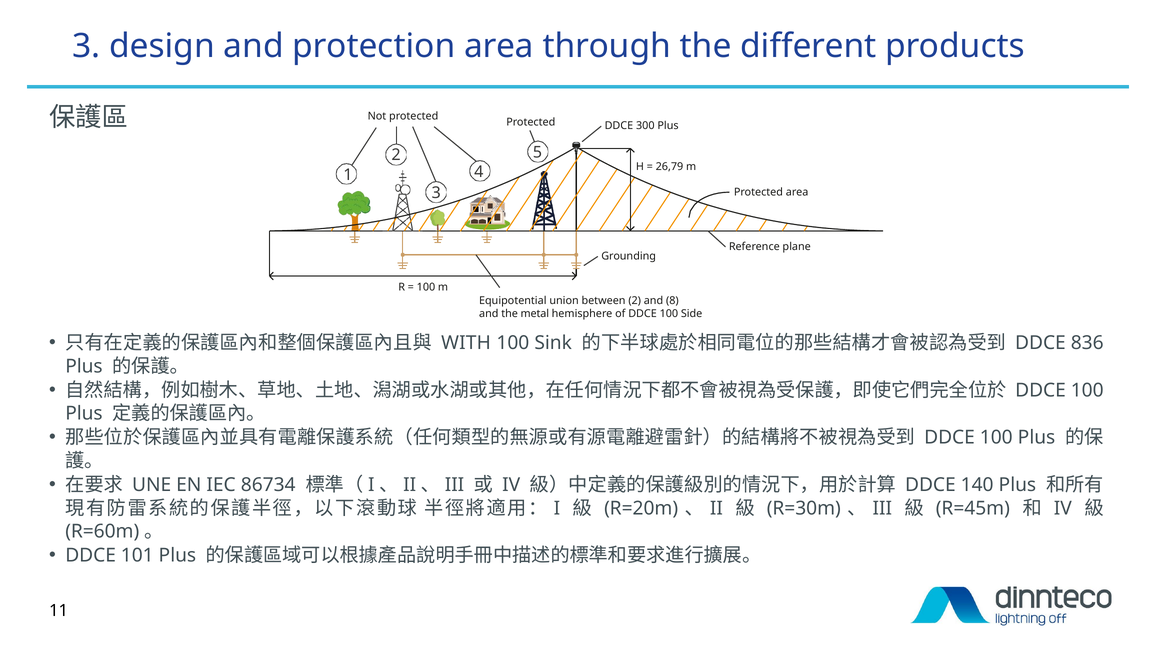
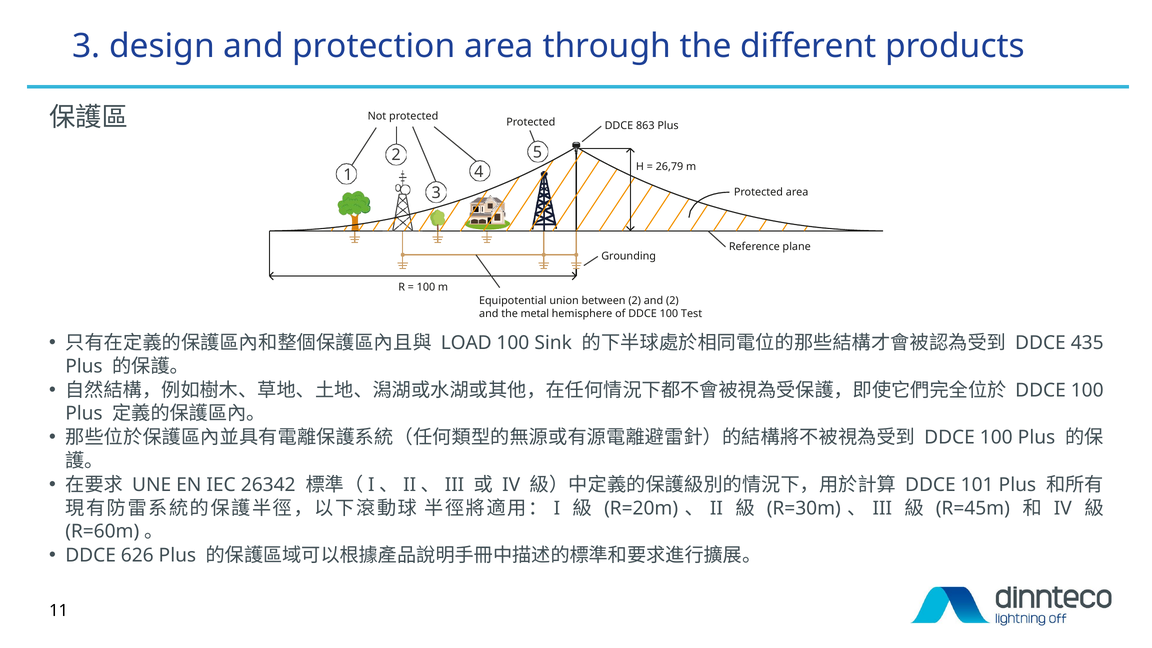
300: 300 -> 863 (645, 126)
and 8: 8 -> 2 (672, 300)
Side: Side -> Test (692, 314)
WITH: WITH -> LOAD (466, 343)
836: 836 -> 435 (1087, 343)
86734: 86734 -> 26342 (268, 485)
140: 140 -> 101 (977, 485)
101: 101 -> 626 (137, 556)
